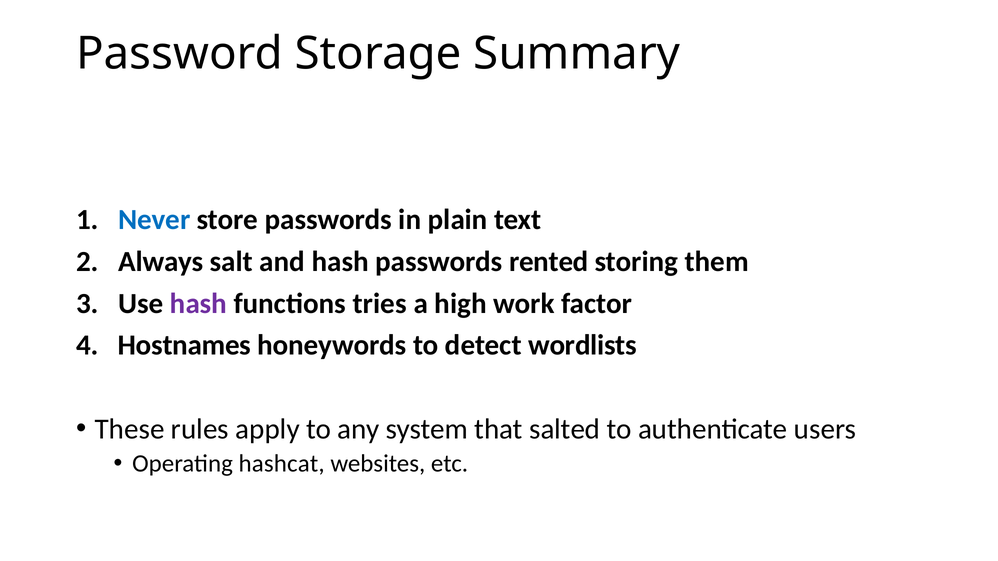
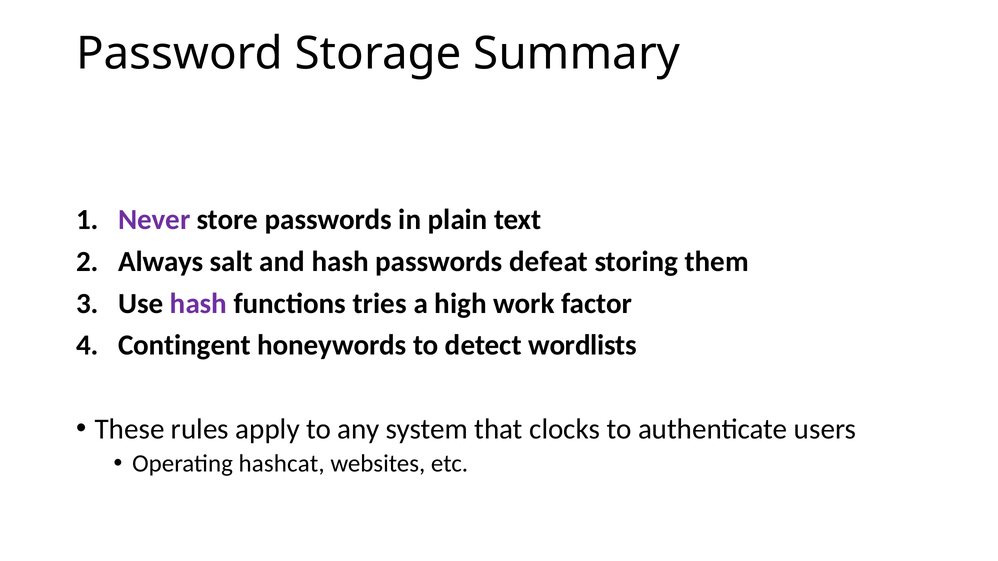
Never colour: blue -> purple (154, 220)
rented: rented -> defeat (549, 262)
Hostnames: Hostnames -> Contingent (184, 346)
salted: salted -> clocks (565, 429)
